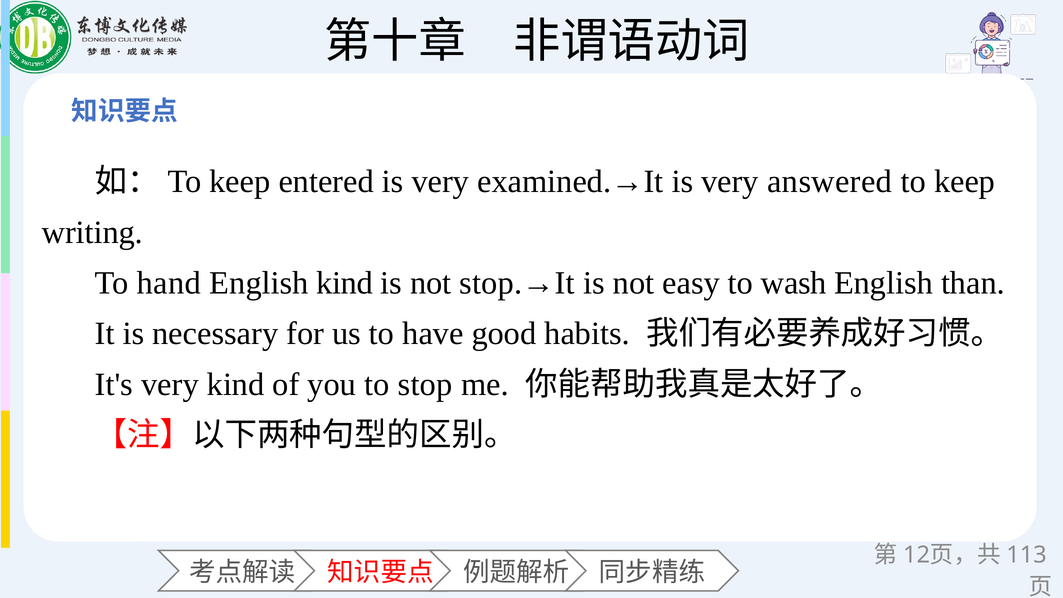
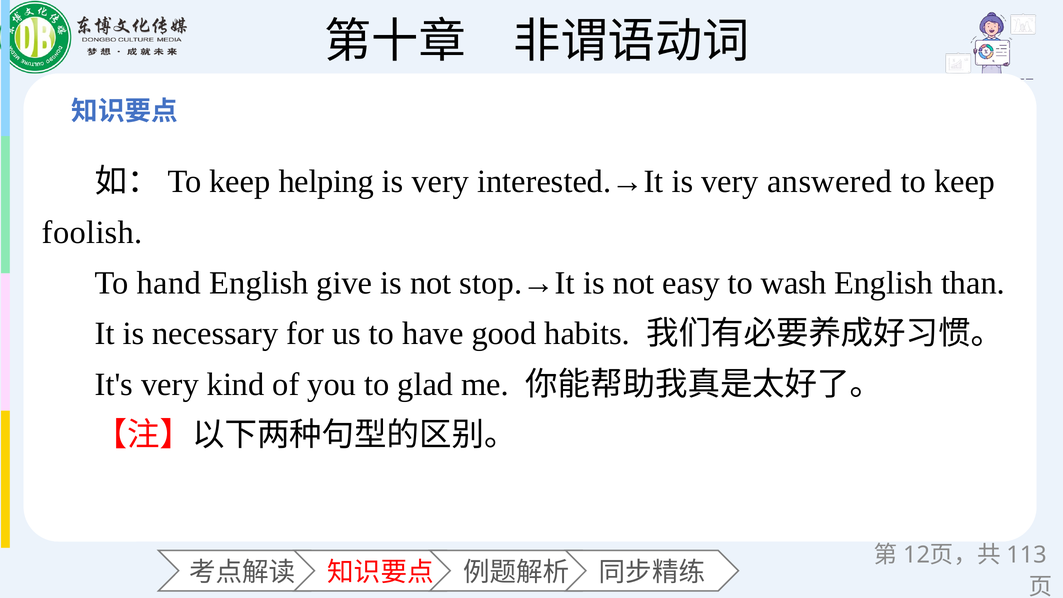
entered: entered -> helping (326, 182)
examined.→It: examined.→It -> interested.→It (570, 182)
writing: writing -> foolish (92, 232)
English kind: kind -> give (344, 283)
stop: stop -> glad (425, 384)
